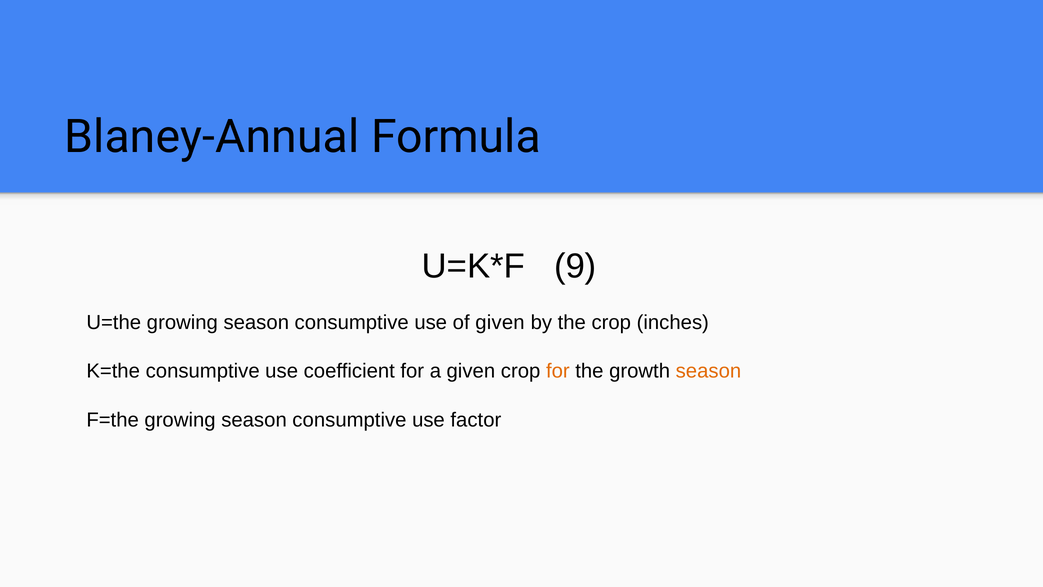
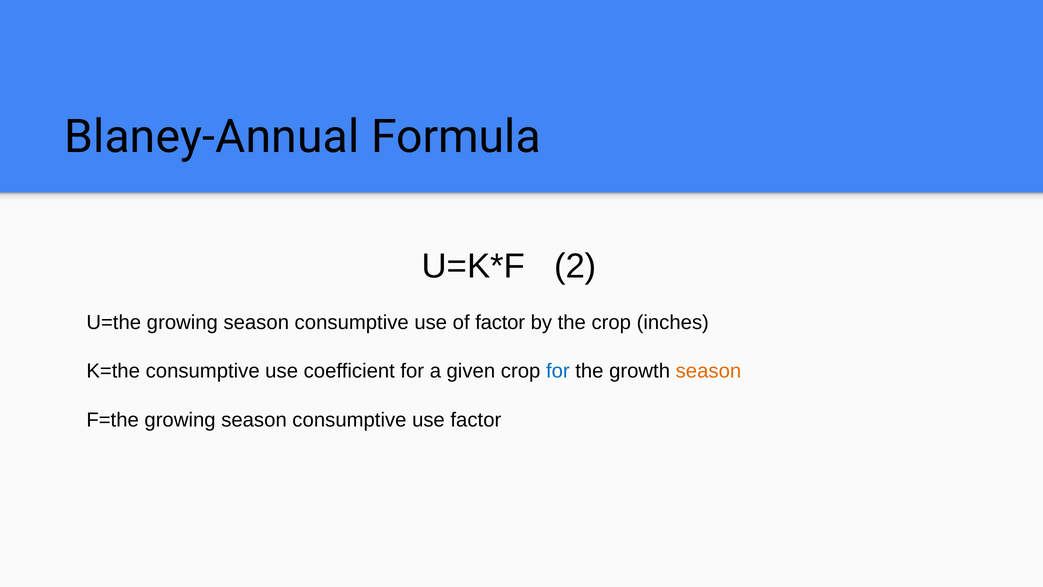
9: 9 -> 2 (575, 266)
of given: given -> factor (500, 322)
for colour: orange -> blue (558, 371)
